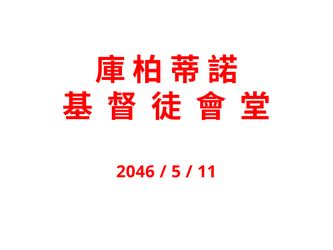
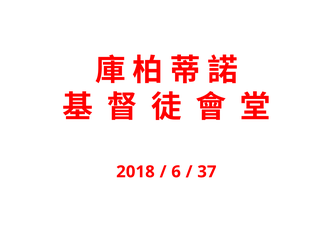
2046: 2046 -> 2018 (135, 172)
5: 5 -> 6 (176, 172)
11: 11 -> 37 (207, 172)
